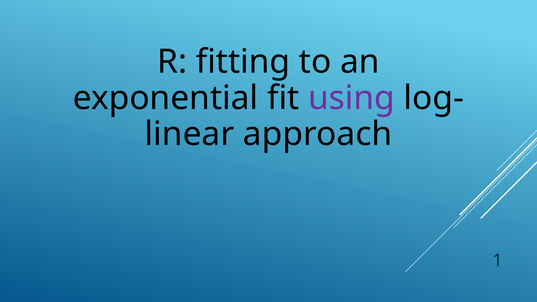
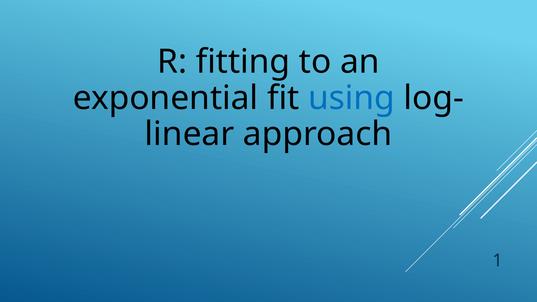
using colour: purple -> blue (351, 98)
